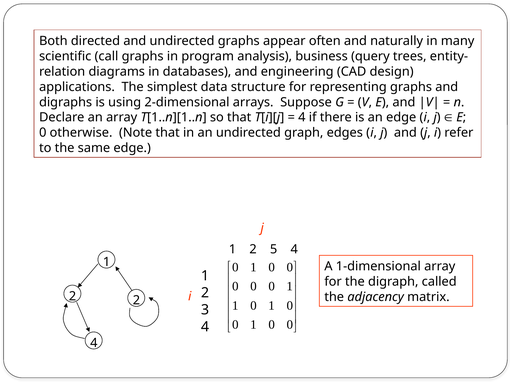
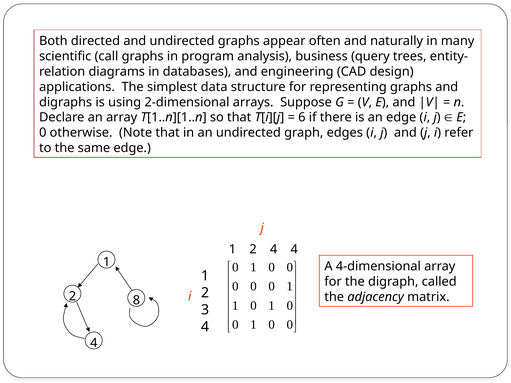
4: 4 -> 6 (302, 118)
2 5: 5 -> 4 (274, 250)
1-dimensional: 1-dimensional -> 4-dimensional (378, 267)
2 2: 2 -> 8 (136, 301)
